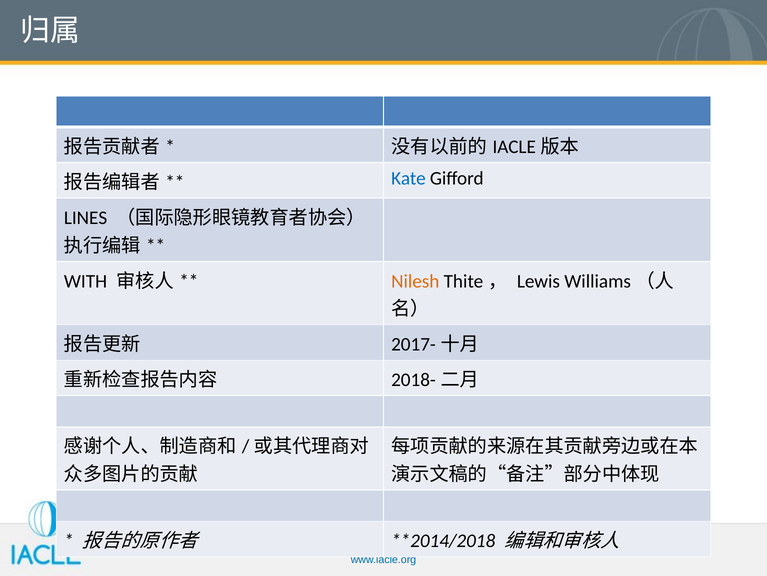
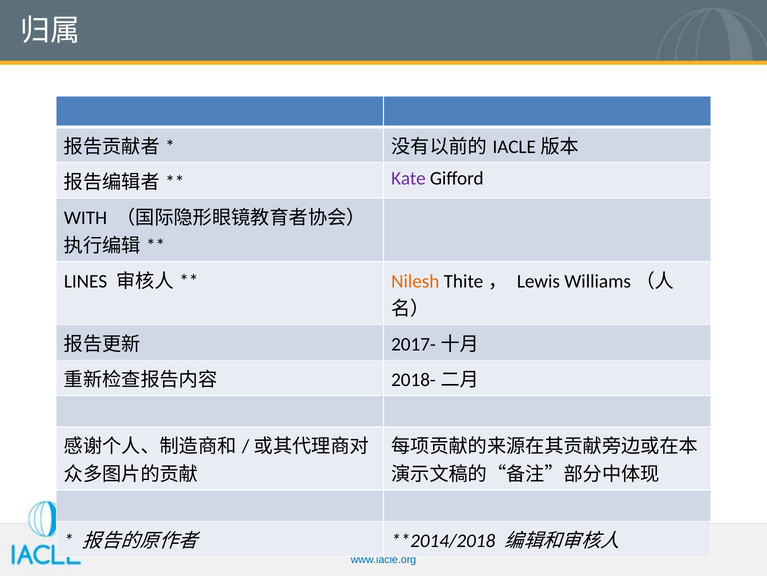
Kate colour: blue -> purple (408, 178)
LINES: LINES -> WITH (86, 218)
WITH: WITH -> LINES (86, 281)
